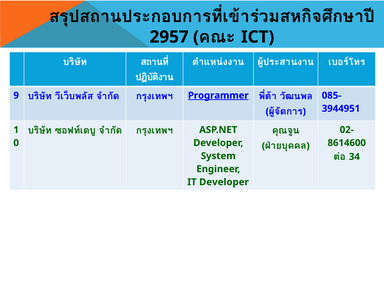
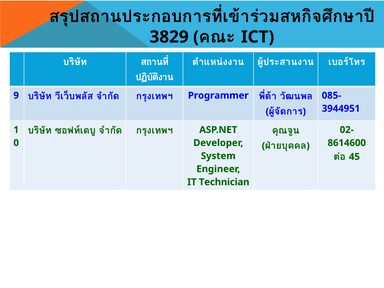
2957: 2957 -> 3829 (169, 37)
Programmer underline: present -> none (218, 95)
34: 34 -> 45 (354, 157)
IT Developer: Developer -> Technician (224, 182)
